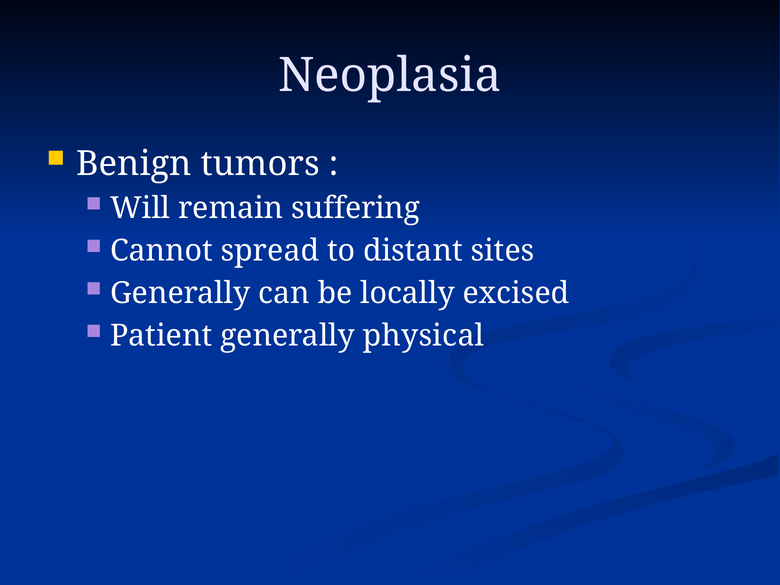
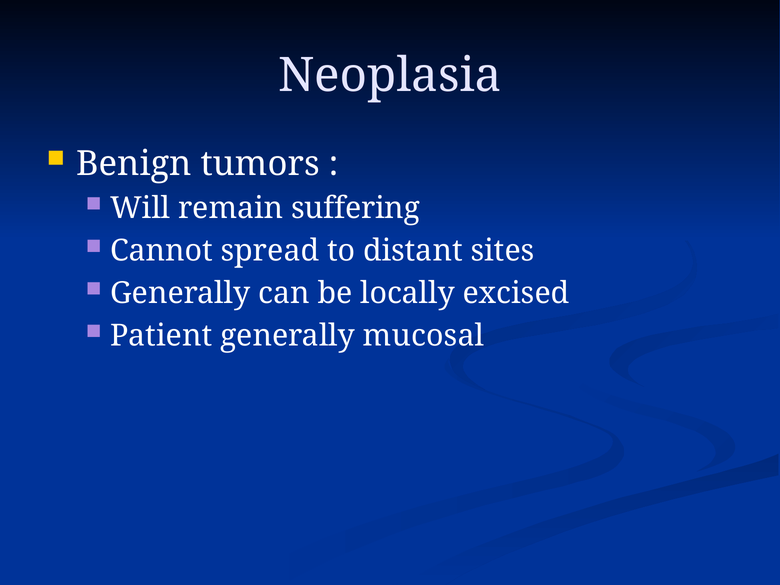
physical: physical -> mucosal (424, 336)
